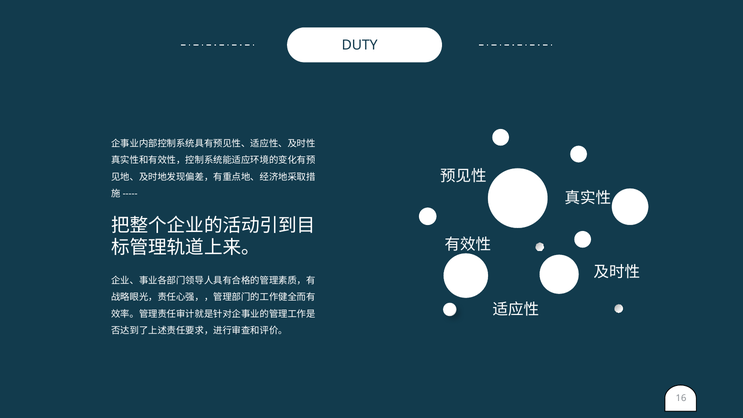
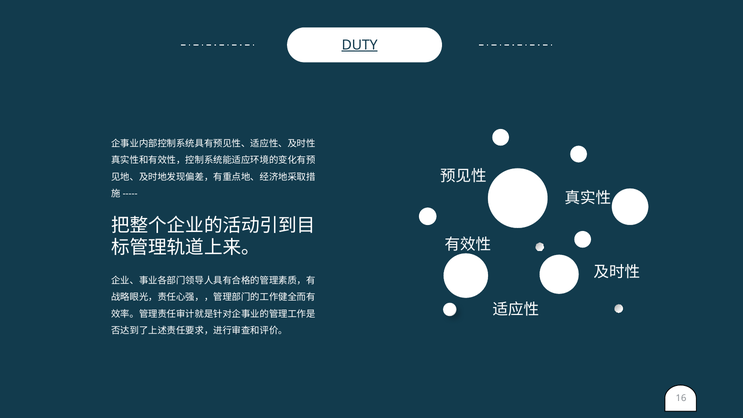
DUTY underline: none -> present (360, 45)
